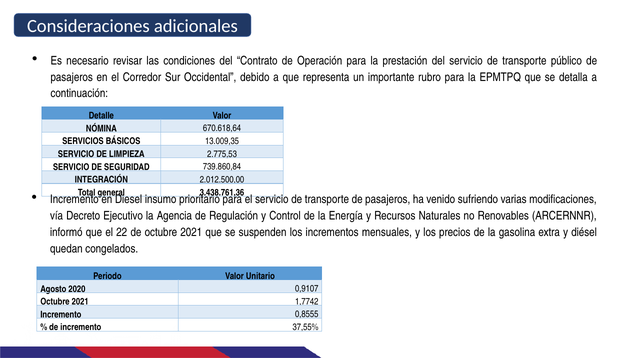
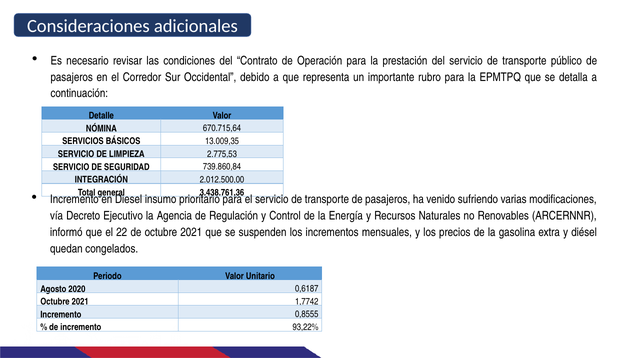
670.618,64: 670.618,64 -> 670.715,64 (222, 128)
0,9107: 0,9107 -> 0,6187 (307, 289)
37,55%: 37,55% -> 93,22% (305, 327)
